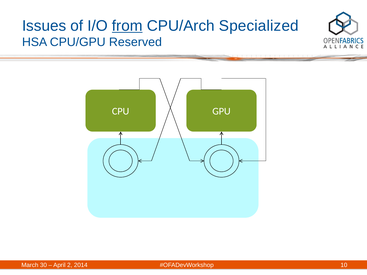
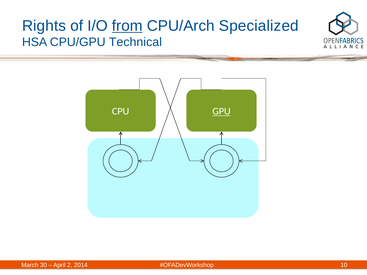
Issues: Issues -> Rights (44, 26)
Reserved: Reserved -> Technical (135, 42)
GPU underline: none -> present (221, 111)
